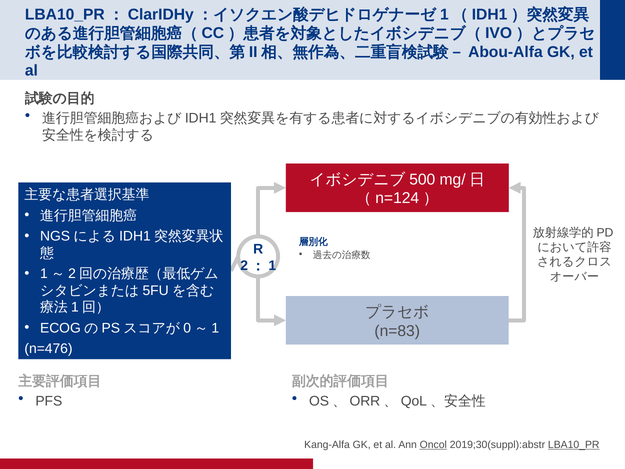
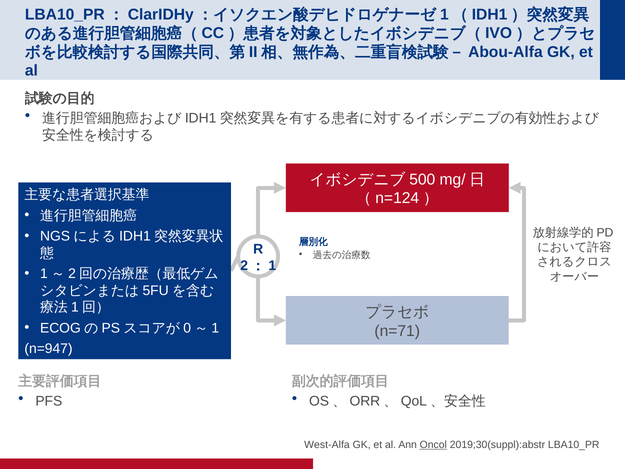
n=83: n=83 -> n=71 (397, 331)
n=476: n=476 -> n=947 (48, 349)
Kang-Alfa: Kang-Alfa -> West-Alfa (327, 444)
LBA10_PR underline: present -> none (574, 444)
